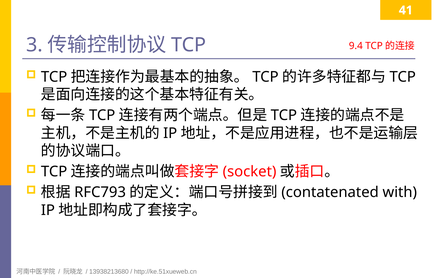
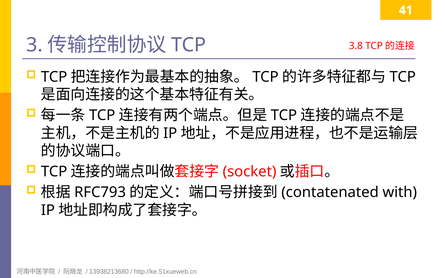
9.4: 9.4 -> 3.8 (356, 46)
